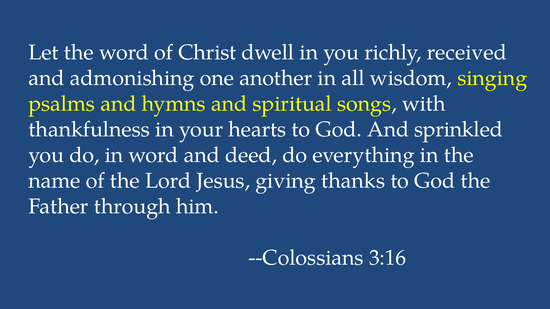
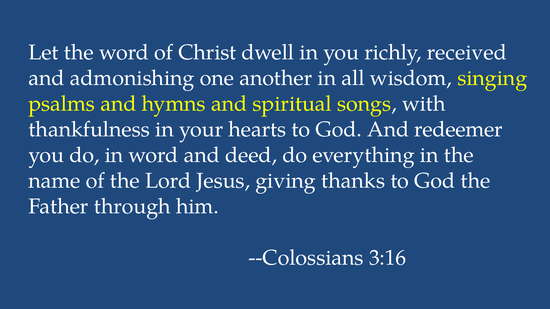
sprinkled: sprinkled -> redeemer (458, 130)
